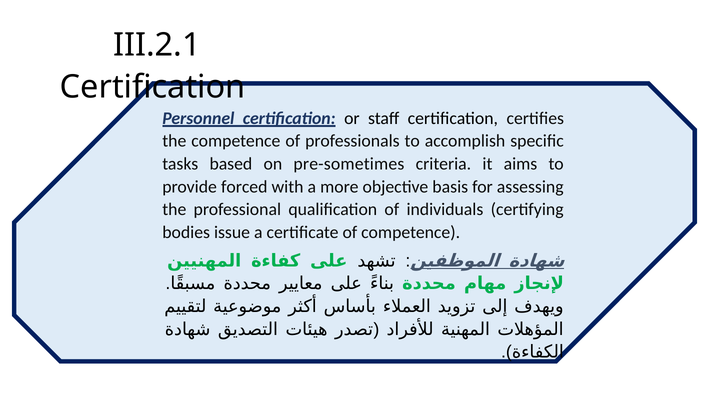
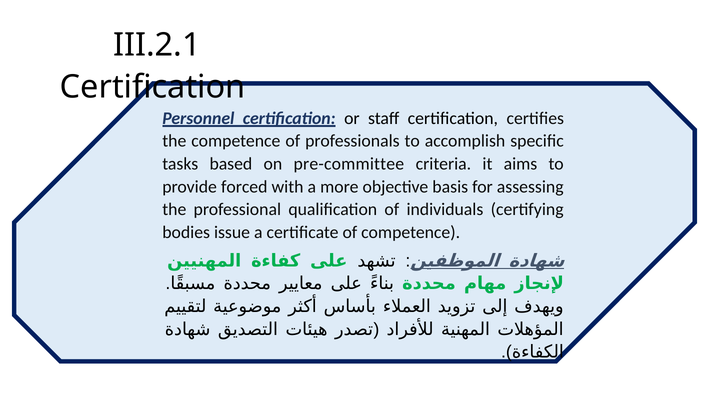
pre-sometimes: pre-sometimes -> pre-committee (349, 164)
